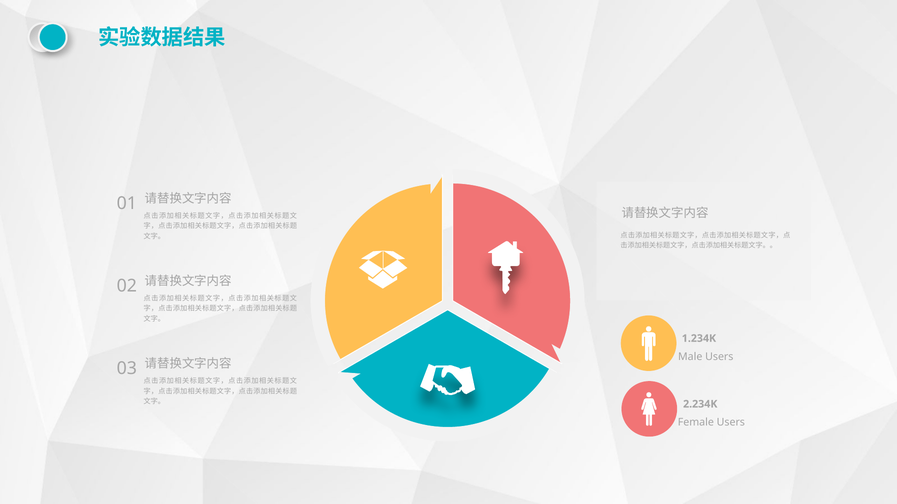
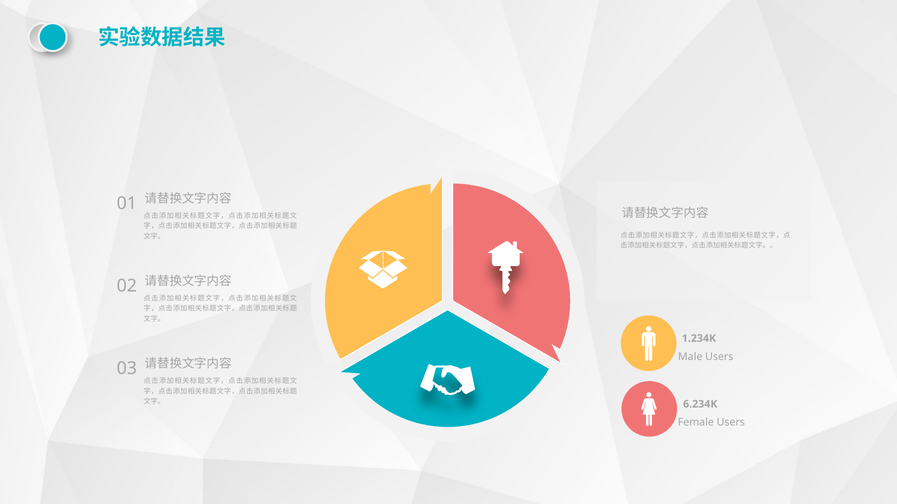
2.234K: 2.234K -> 6.234K (700, 404)
